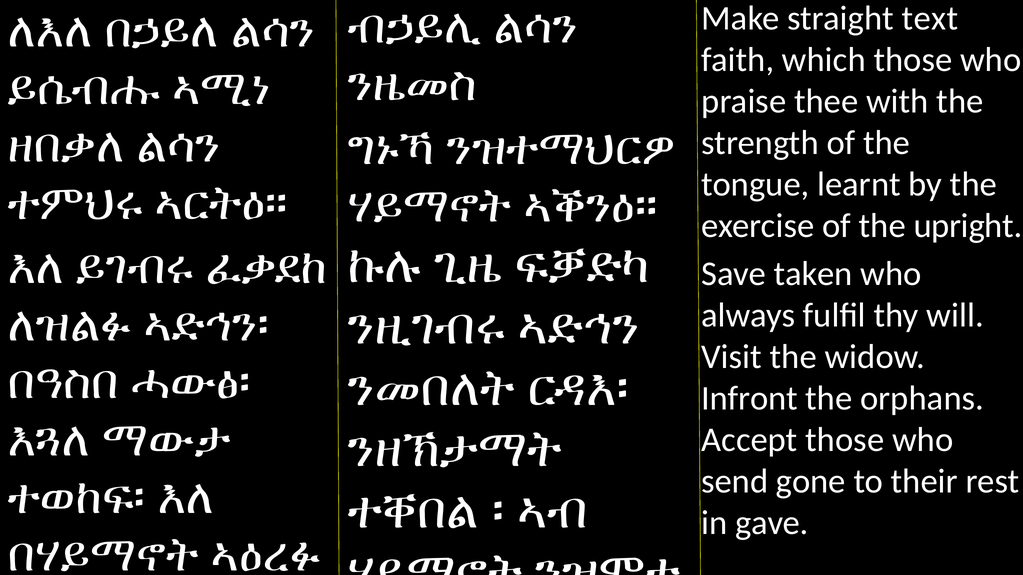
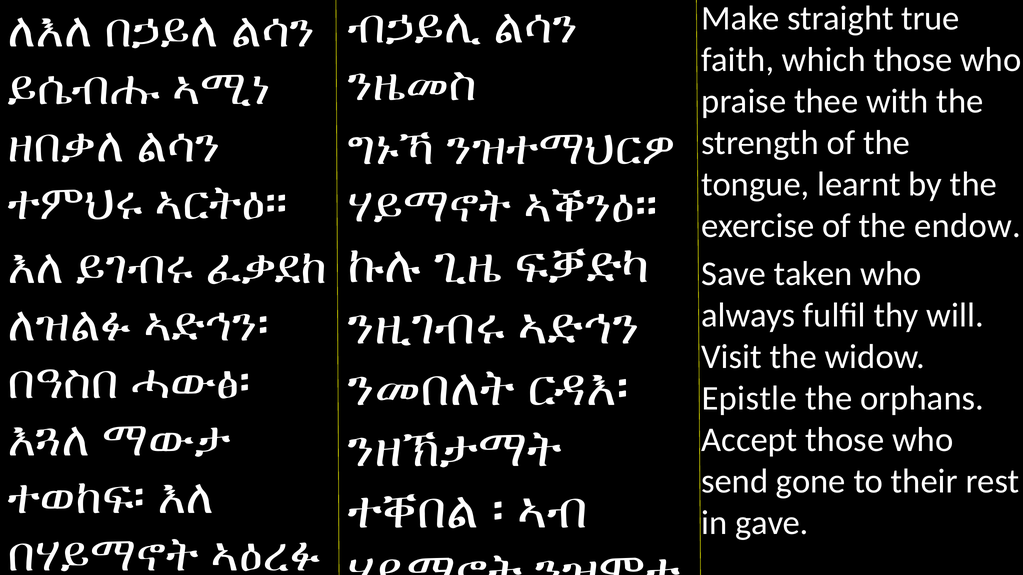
text: text -> true (930, 18)
upright: upright -> endow (968, 226)
Infront: Infront -> Epistle (749, 399)
